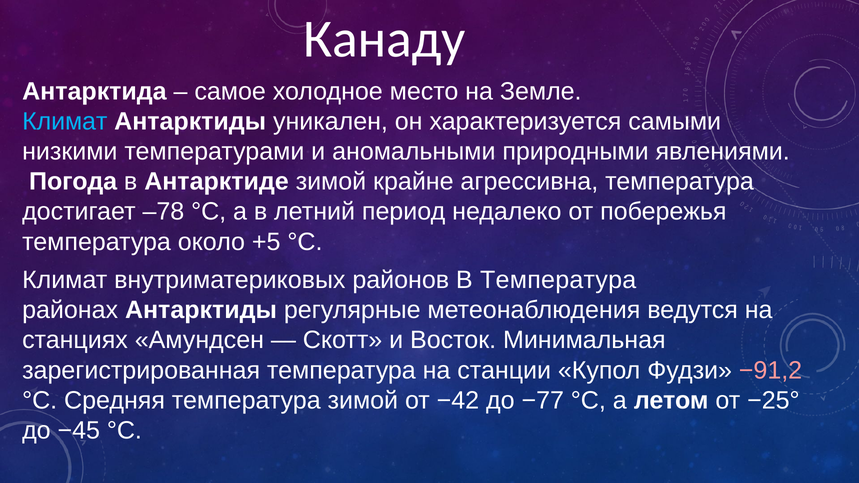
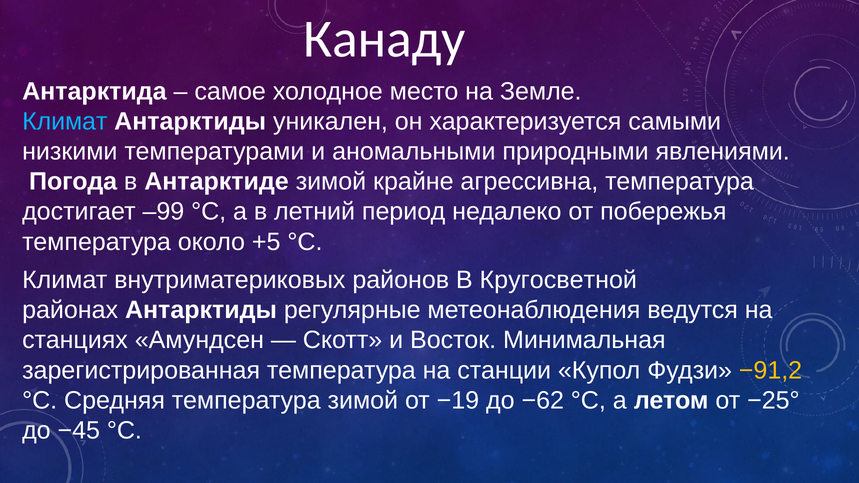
–78: –78 -> –99 (163, 212)
В Температура: Температура -> Кругосветной (558, 280)
−91,2 colour: pink -> yellow (771, 370)
−42: −42 -> −19 (458, 400)
−77: −77 -> −62 (543, 400)
